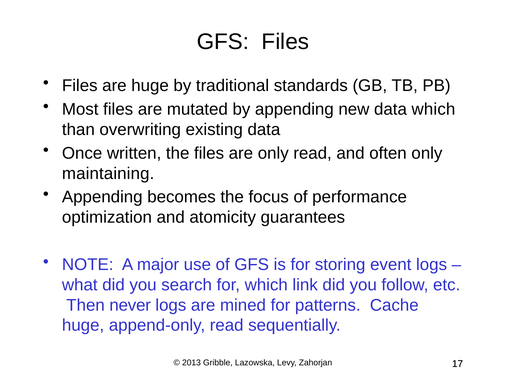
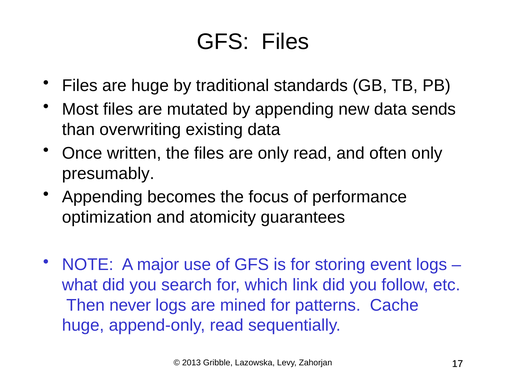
data which: which -> sends (434, 109)
maintaining: maintaining -> presumably (108, 173)
